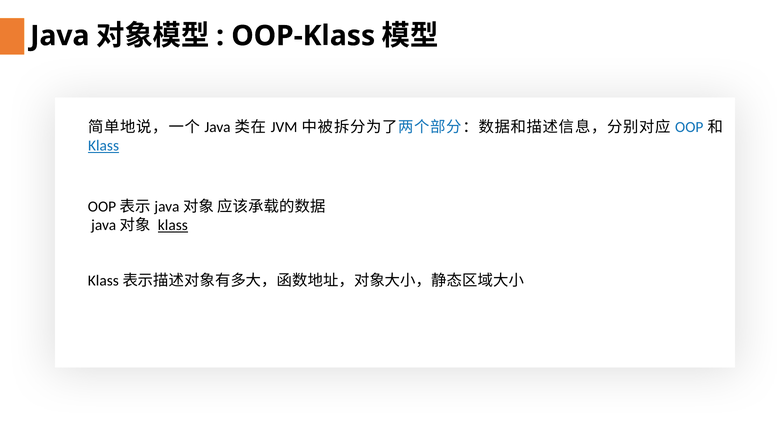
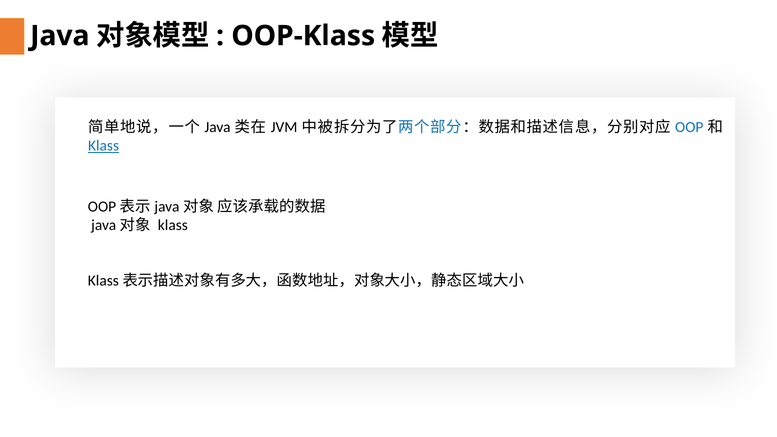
klass underline: present -> none (173, 225)
